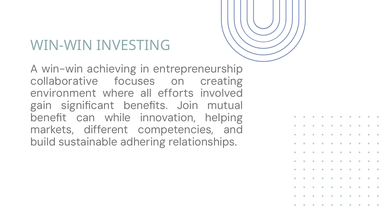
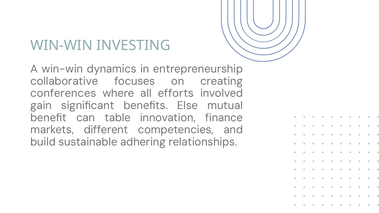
achieving: achieving -> dynamics (112, 69)
environment: environment -> conferences (63, 93)
Join: Join -> Else (188, 106)
while: while -> table (118, 118)
helping: helping -> finance (224, 118)
